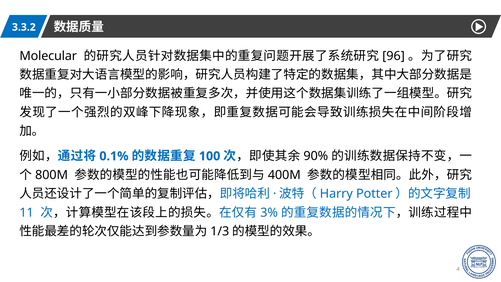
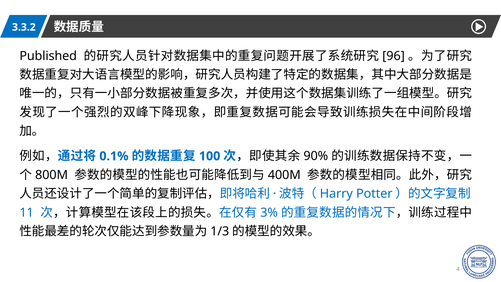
Molecular: Molecular -> Published (48, 56)
